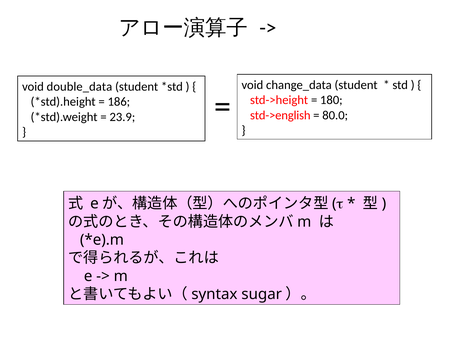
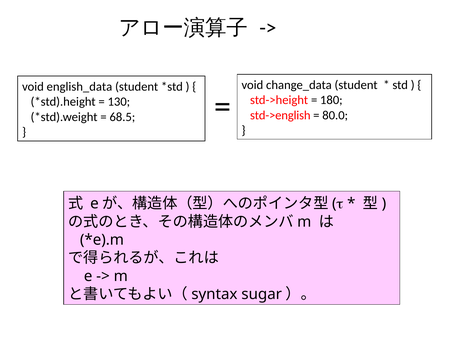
double_data: double_data -> english_data (79, 87)
186: 186 -> 130 (119, 102)
23.9: 23.9 -> 68.5 (122, 117)
